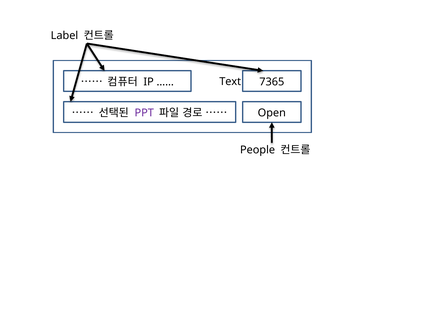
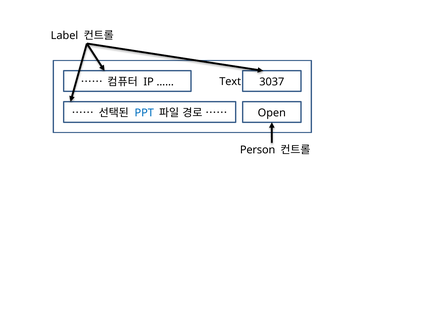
7365: 7365 -> 3037 (272, 82)
PPT colour: purple -> blue (144, 113)
People: People -> Person (258, 150)
